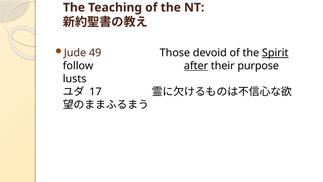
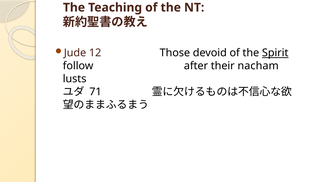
49: 49 -> 12 (95, 53)
after underline: present -> none (196, 66)
purpose: purpose -> nacham (258, 66)
17: 17 -> 71 (95, 92)
